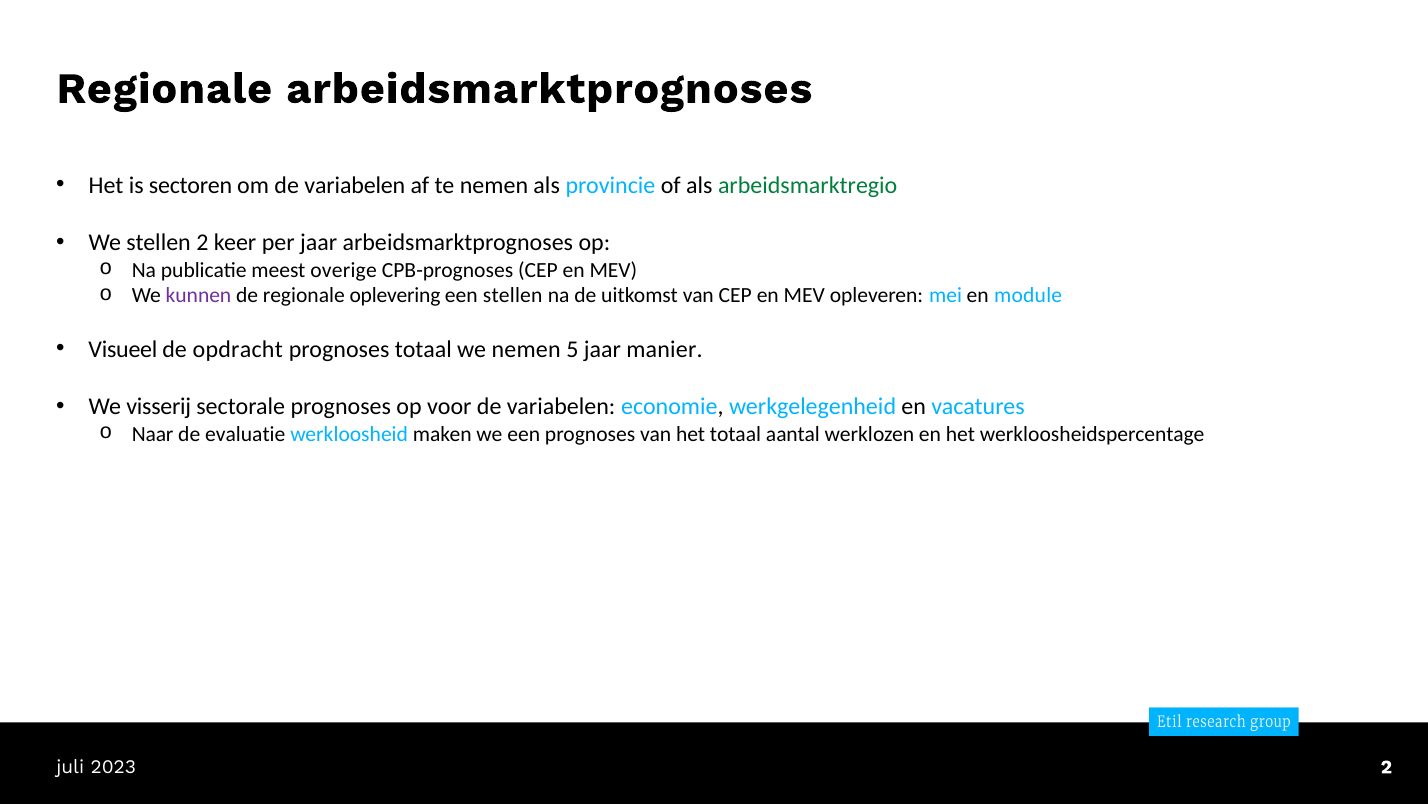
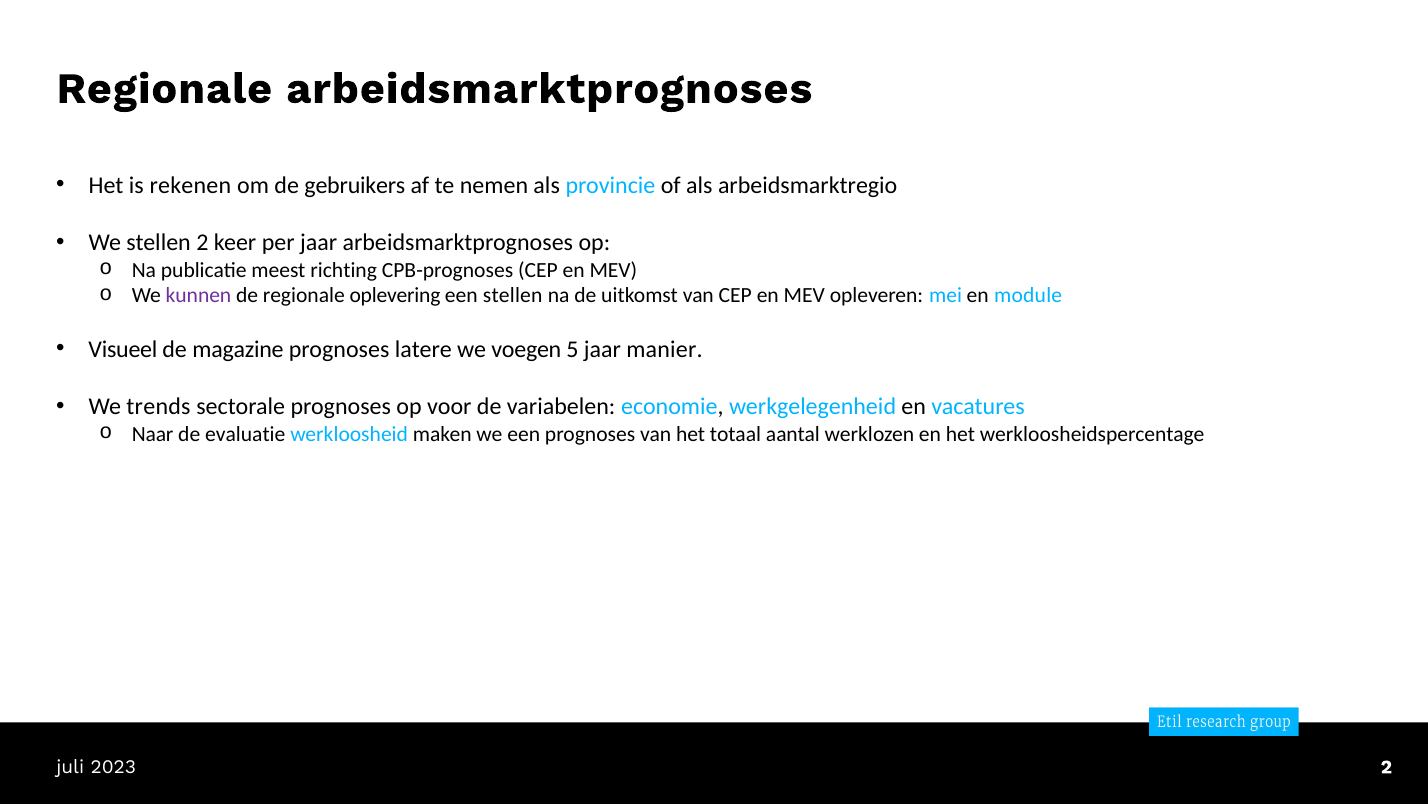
sectoren: sectoren -> rekenen (190, 185)
om de variabelen: variabelen -> gebruikers (355, 185)
arbeidsmarktregio colour: green -> black (808, 185)
overige: overige -> richting (344, 270)
opdracht: opdracht -> magazine (238, 349)
prognoses totaal: totaal -> latere (423, 349)
we nemen: nemen -> voegen (526, 349)
visserij: visserij -> trends (159, 407)
